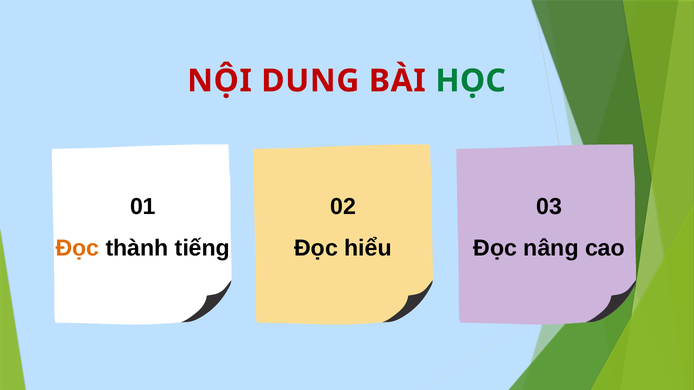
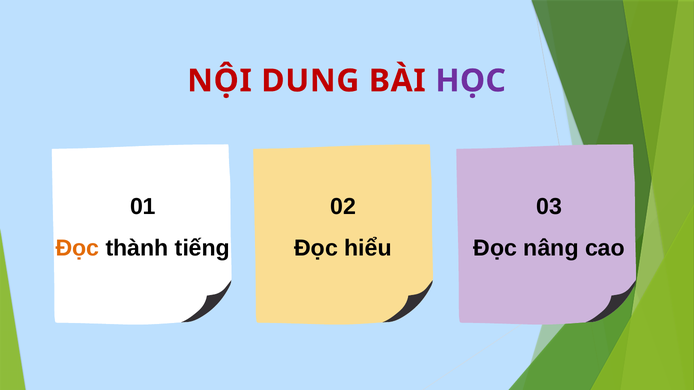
HỌC colour: green -> purple (471, 81)
